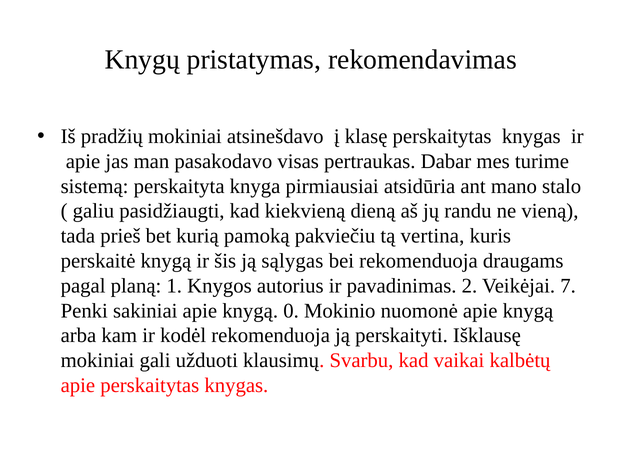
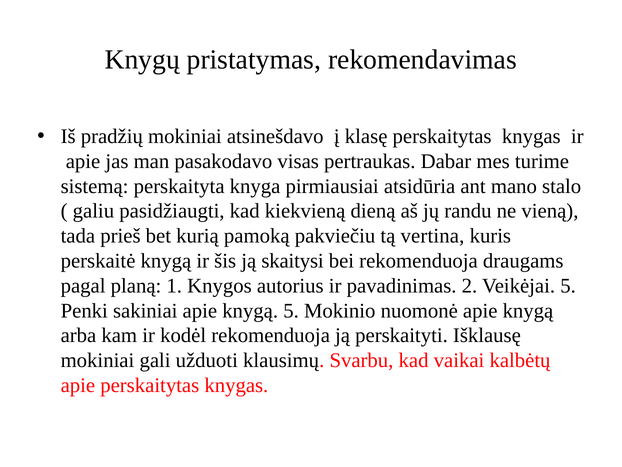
sąlygas: sąlygas -> skaitysi (293, 261)
Veikėjai 7: 7 -> 5 (568, 285)
knygą 0: 0 -> 5 (291, 310)
